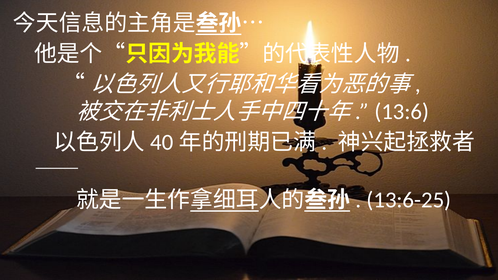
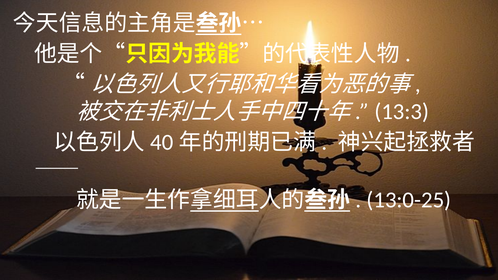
13:6: 13:6 -> 13:3 (402, 112)
13:6-25: 13:6-25 -> 13:0-25 (409, 200)
